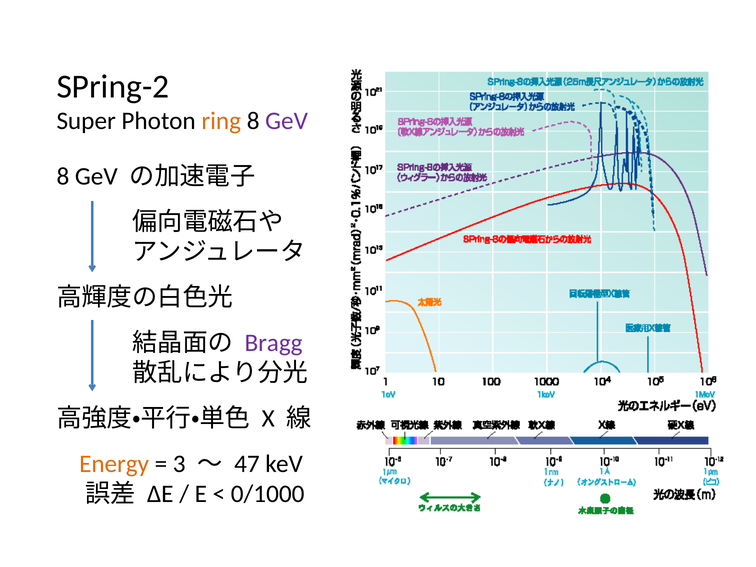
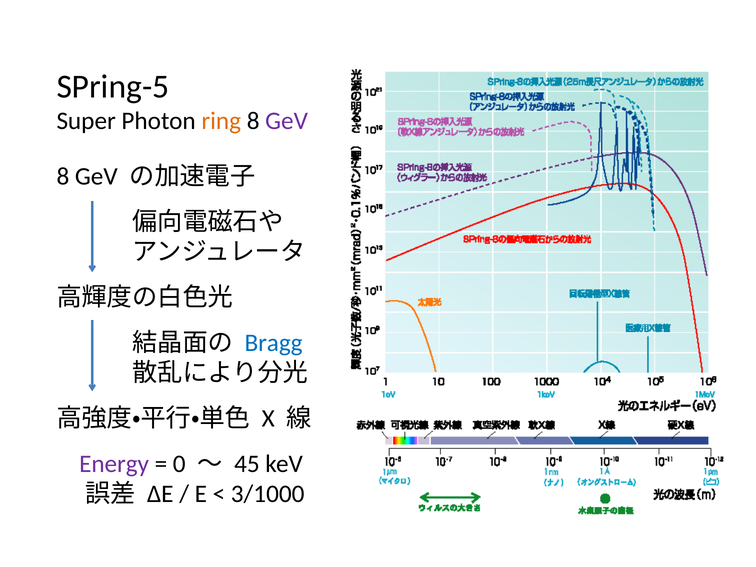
SPring-2: SPring-2 -> SPring-5 (113, 86)
Bragg colour: purple -> blue (274, 343)
Energy colour: orange -> purple (114, 464)
3: 3 -> 0 (179, 464)
47: 47 -> 45 (247, 464)
0/1000: 0/1000 -> 3/1000 (268, 494)
